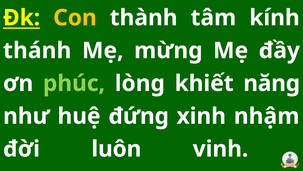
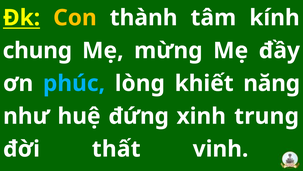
thánh: thánh -> chung (37, 50)
phúc colour: light green -> light blue (74, 83)
nhậm: nhậm -> trung (267, 116)
luôn: luôn -> thất (116, 149)
